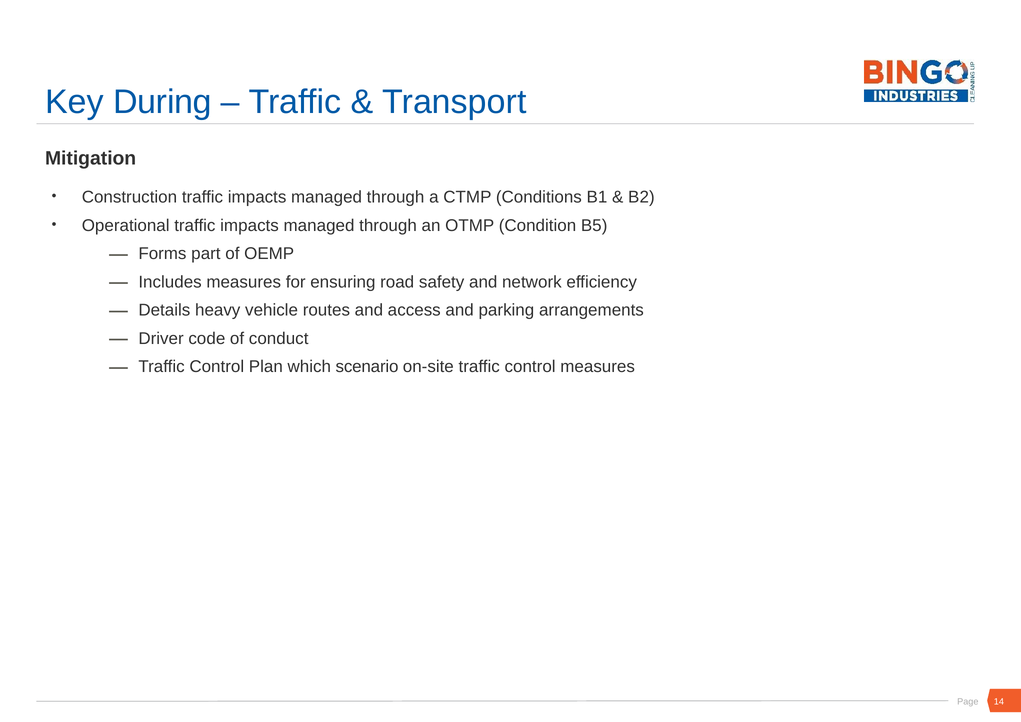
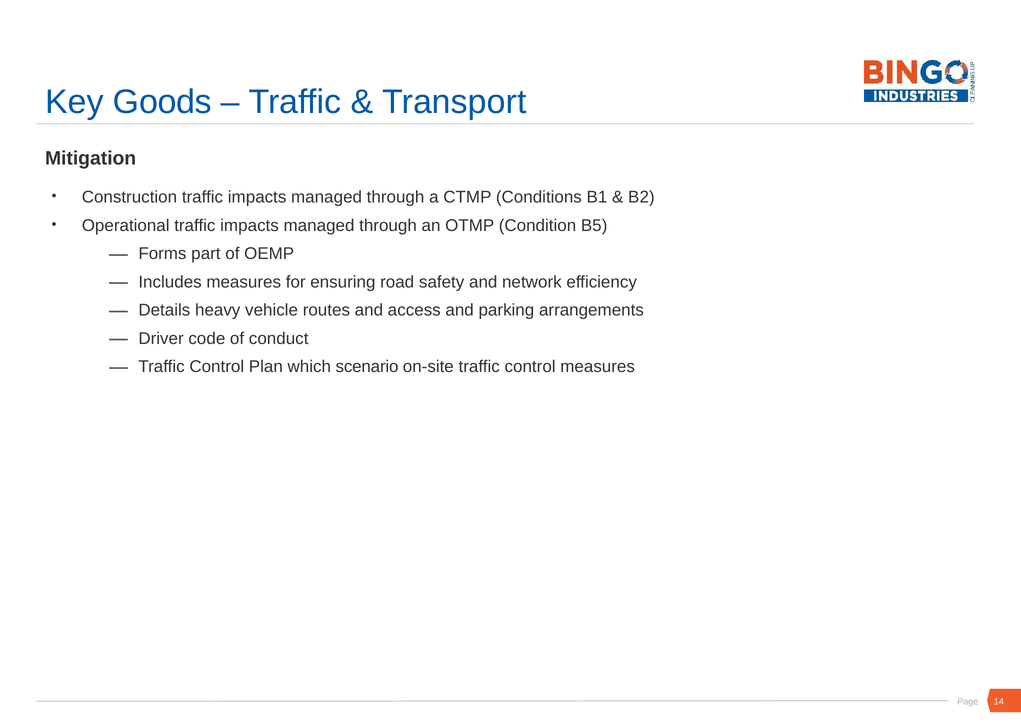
During: During -> Goods (162, 102)
